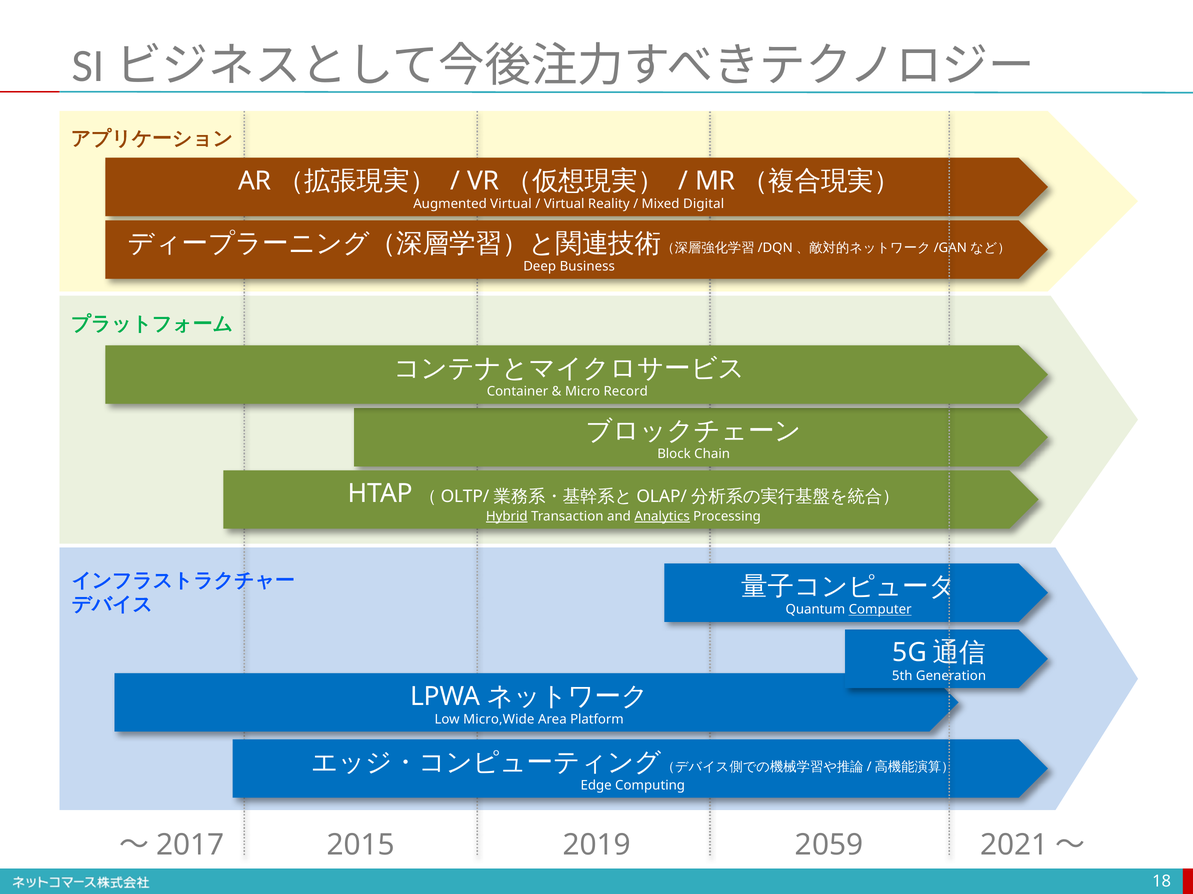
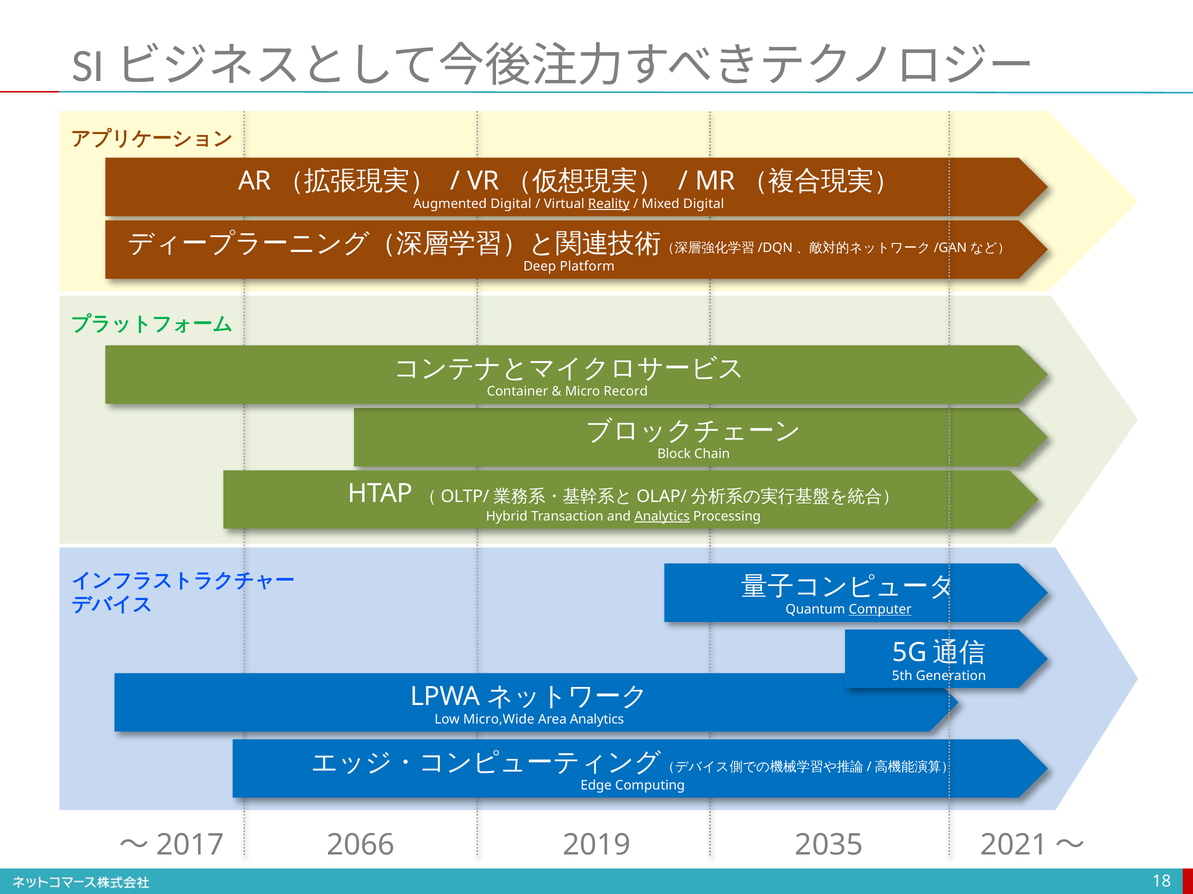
Augmented Virtual: Virtual -> Digital (511, 204)
Reality underline: none -> present (609, 204)
Business: Business -> Platform (587, 267)
Hybrid underline: present -> none (507, 517)
Area Platform: Platform -> Analytics (597, 720)
2015: 2015 -> 2066 (361, 845)
2059: 2059 -> 2035 (829, 845)
